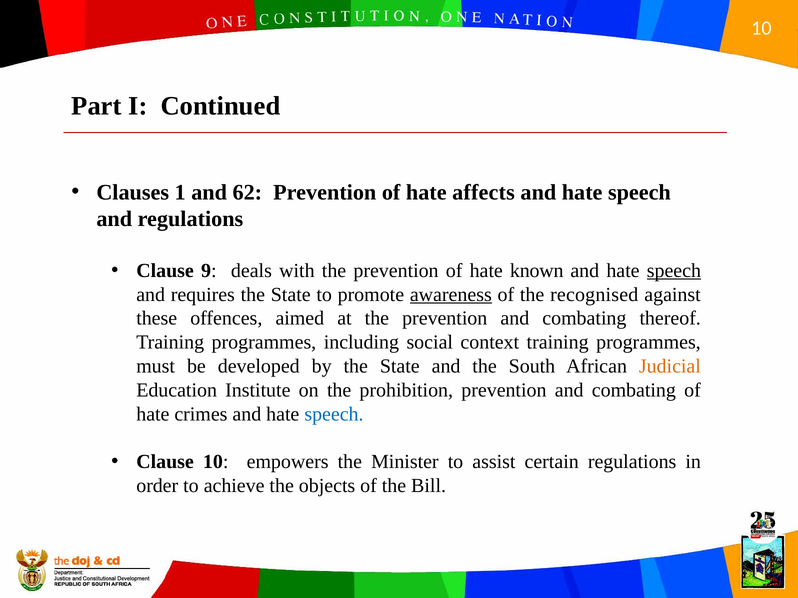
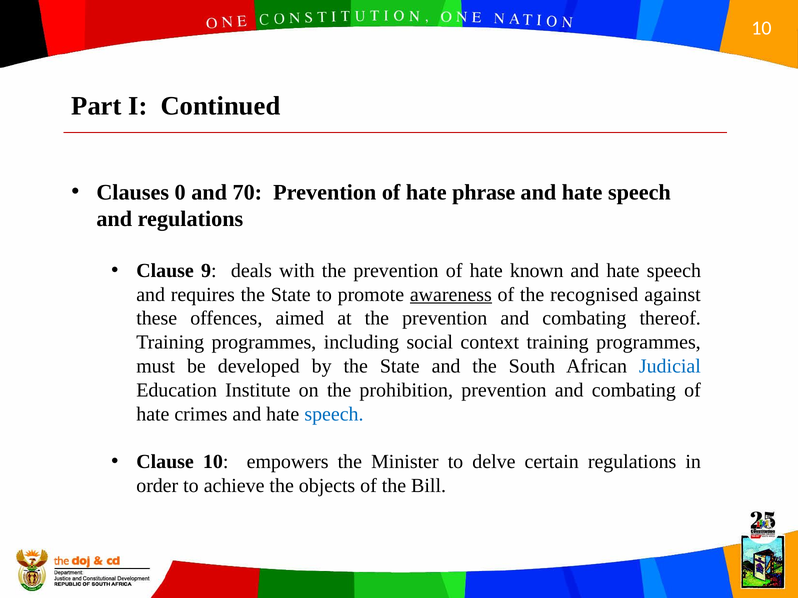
1: 1 -> 0 (180, 192)
62: 62 -> 70 (247, 192)
affects: affects -> phrase (484, 192)
speech underline: present -> none (674, 271)
Judicial colour: orange -> blue (670, 366)
assist: assist -> delve (494, 462)
